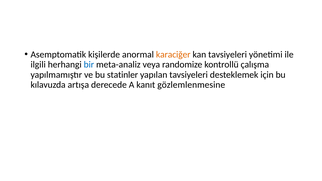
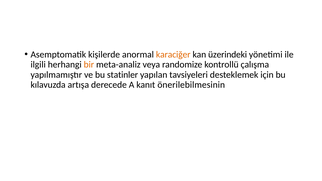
kan tavsiyeleri: tavsiyeleri -> üzerindeki (228, 54)
bir colour: blue -> orange (89, 65)
gözlemlenmesine: gözlemlenmesine -> önerilebilmesinin (191, 85)
